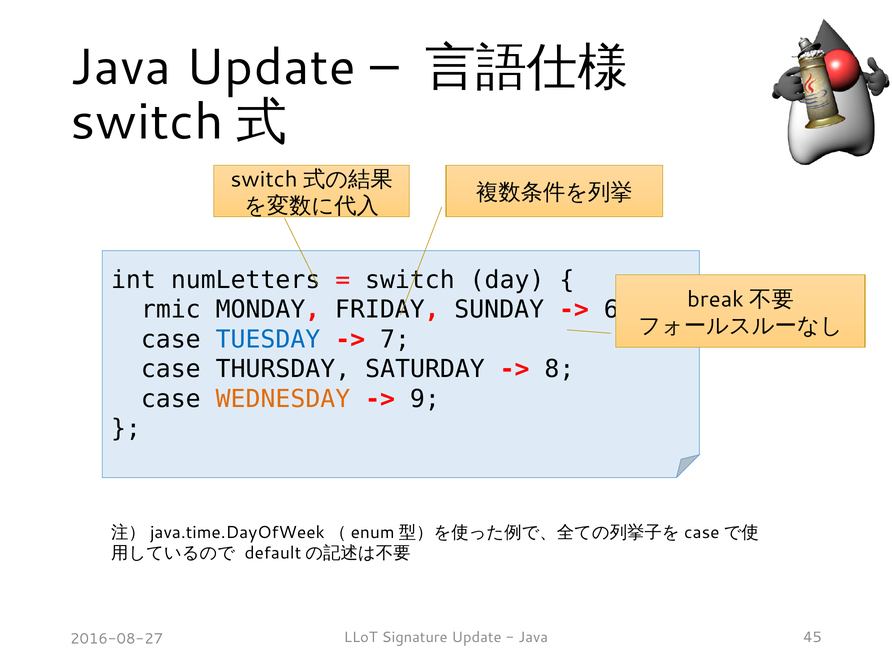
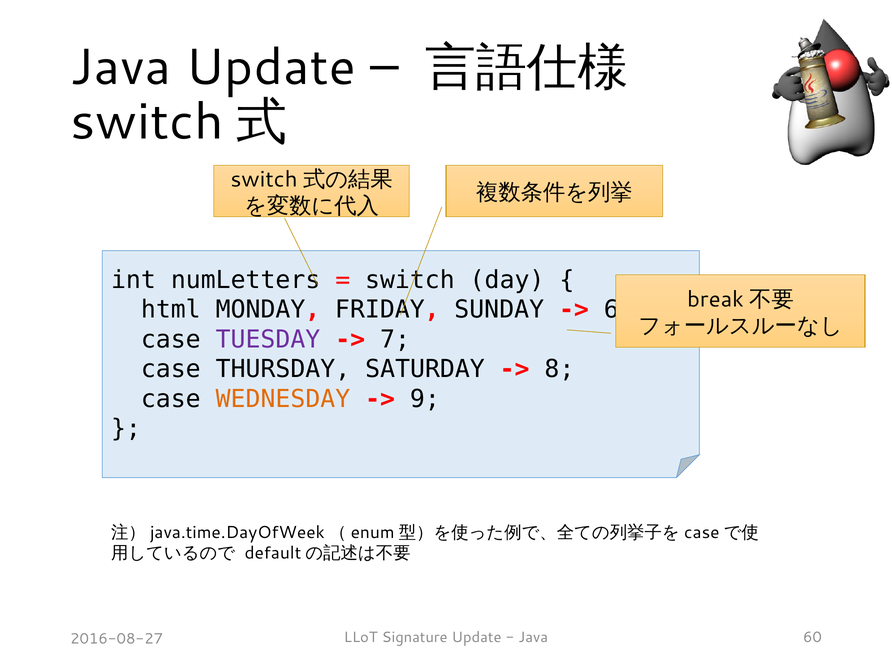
rmic: rmic -> html (171, 310)
TUESDAY colour: blue -> purple (268, 340)
45: 45 -> 60 (812, 637)
